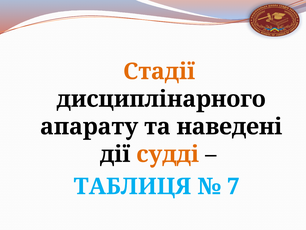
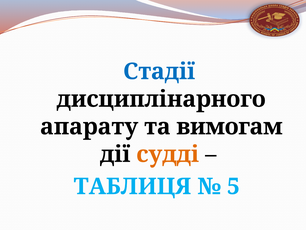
Стадії colour: orange -> blue (159, 71)
наведені: наведені -> вимогам (230, 126)
7: 7 -> 5 (233, 186)
